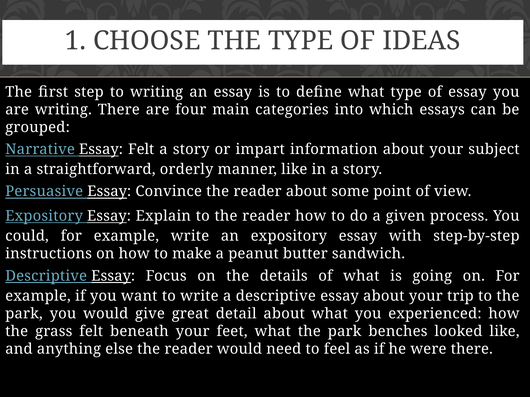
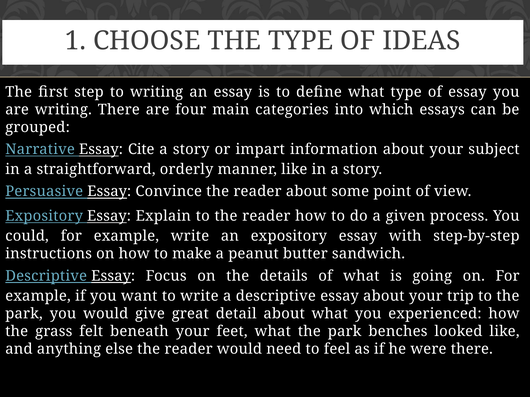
Essay Felt: Felt -> Cite (141, 149)
